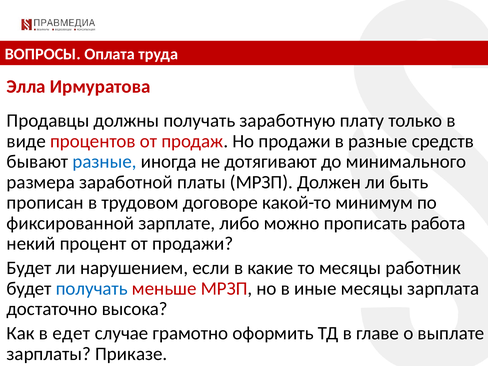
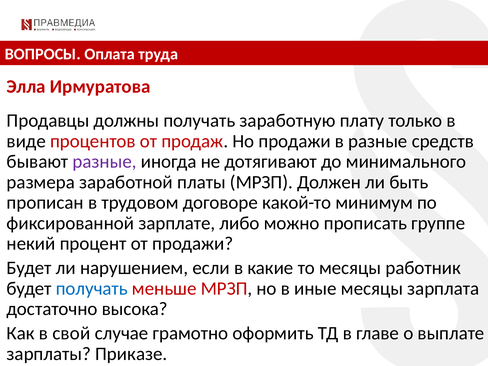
разные colour: blue -> purple (105, 162)
работа: работа -> группе (438, 223)
едет: едет -> свой (71, 333)
